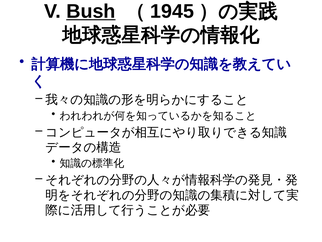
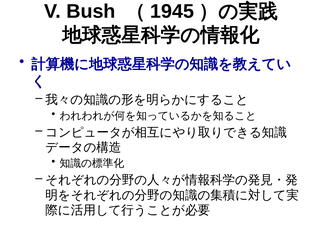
Bush underline: present -> none (91, 11)
